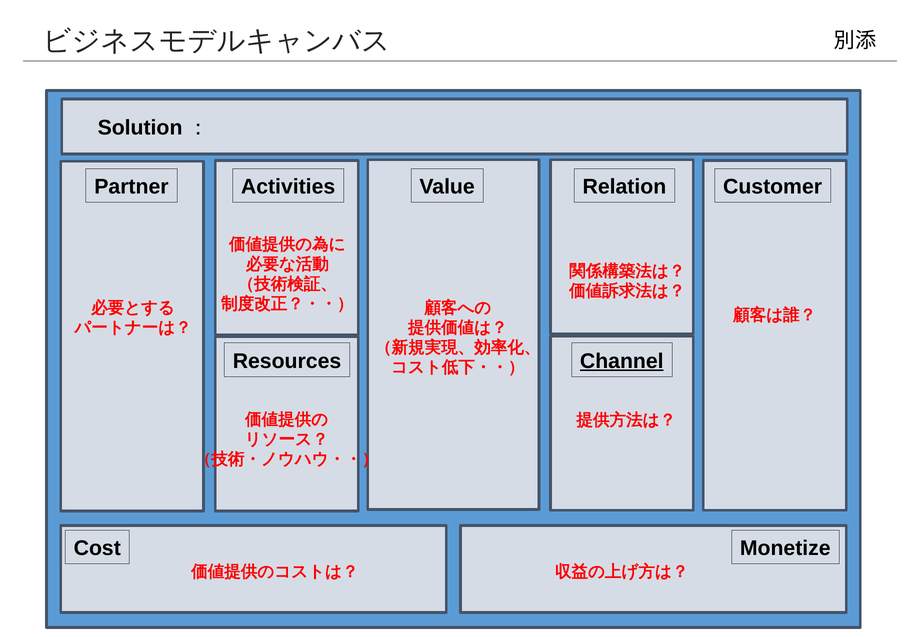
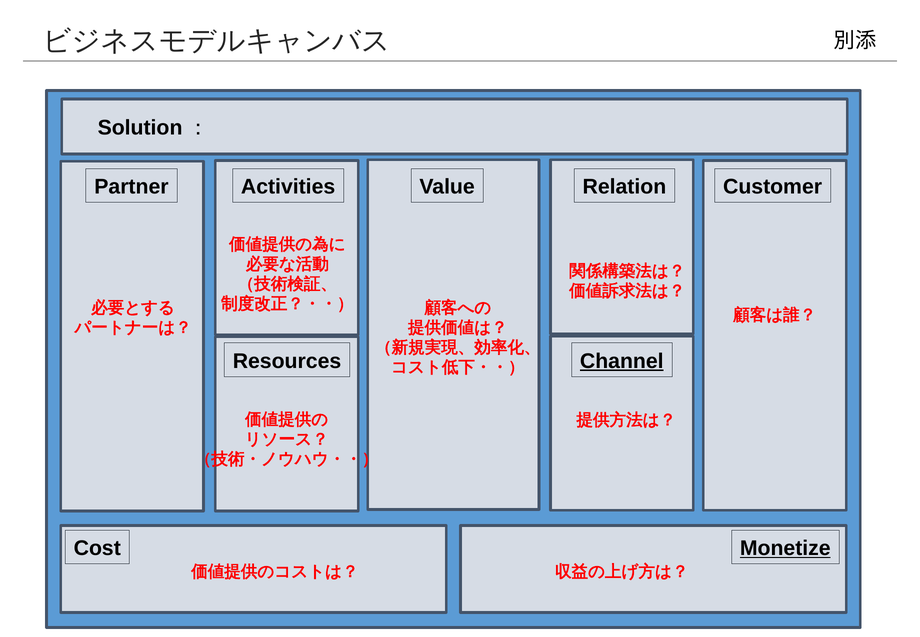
Monetize underline: none -> present (785, 548)
